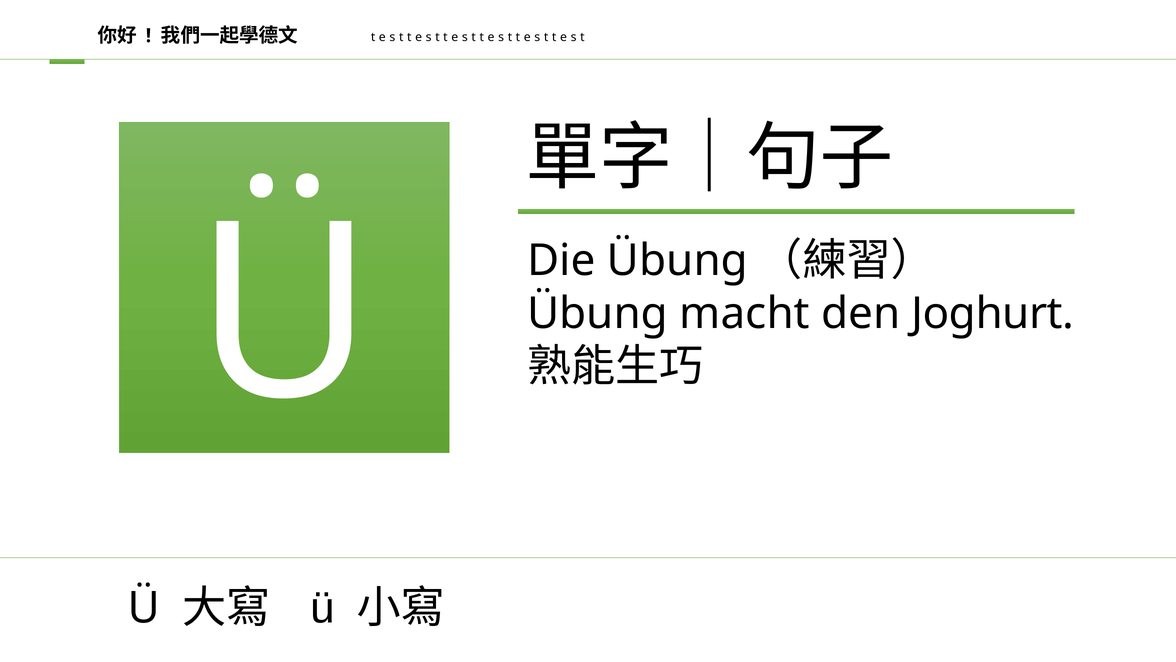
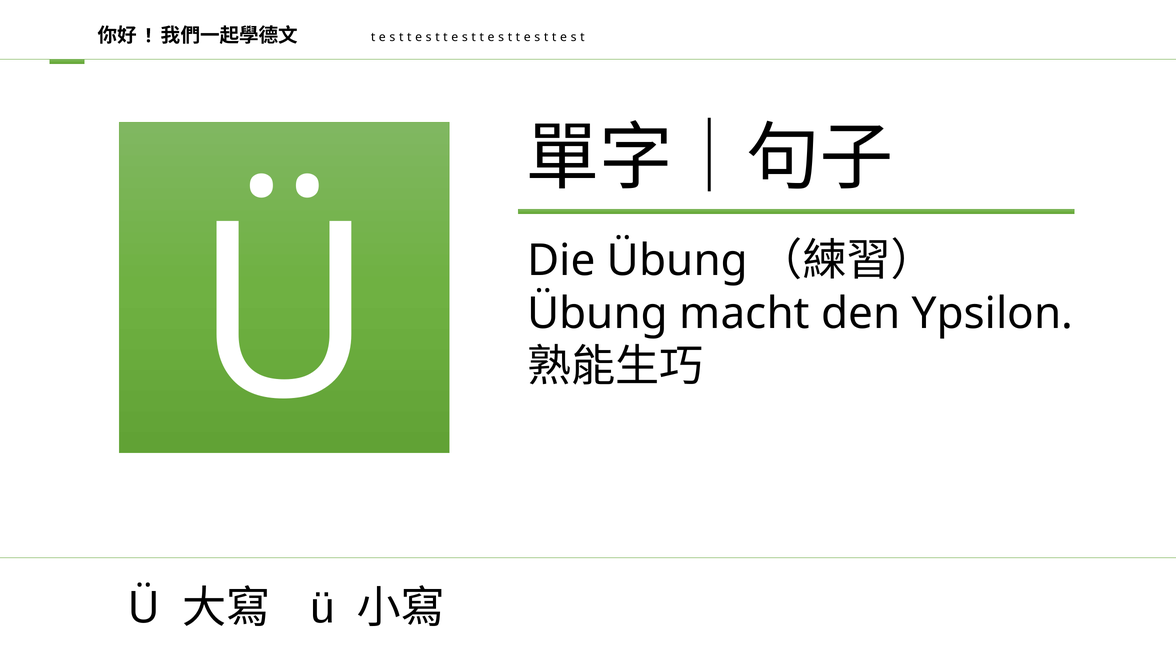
Joghurt: Joghurt -> Ypsilon (992, 313)
